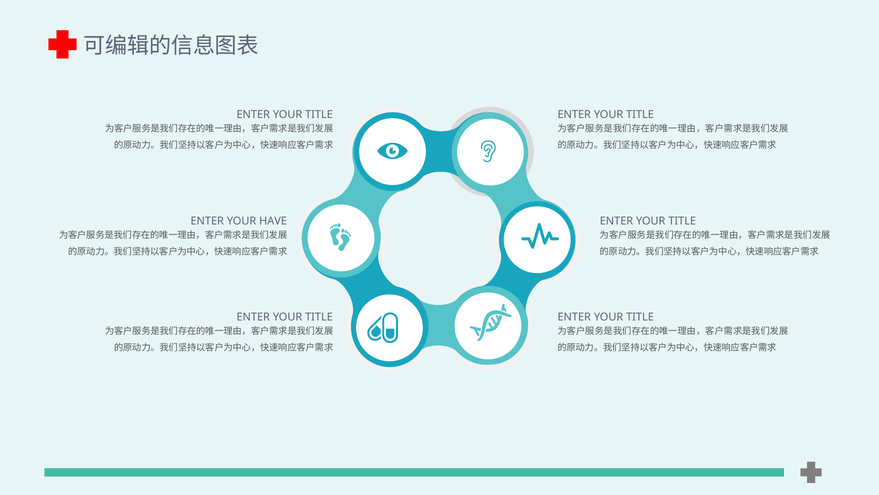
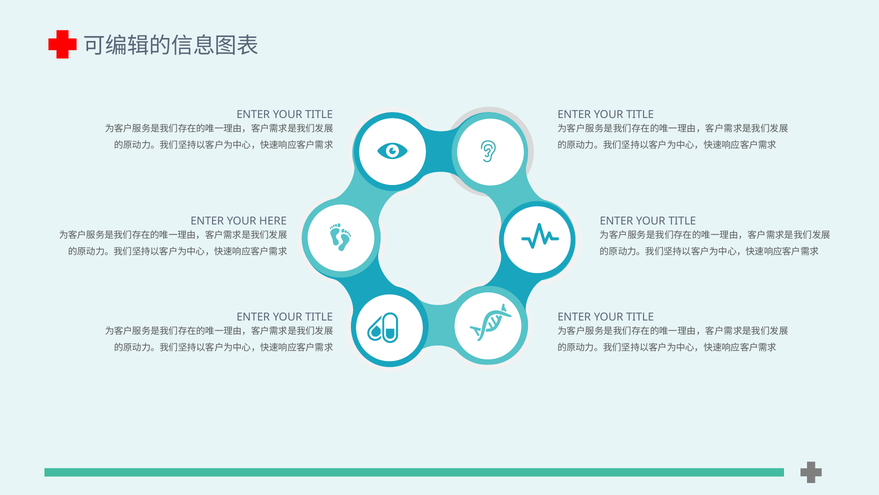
HAVE: HAVE -> HERE (273, 221)
